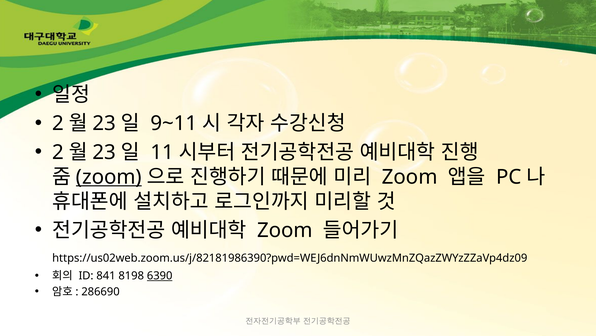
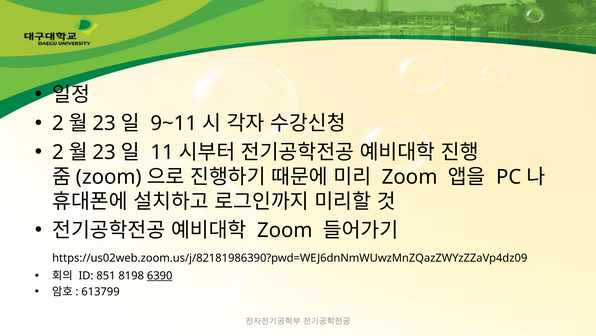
zoom underline: present -> none (109, 177)
841: 841 -> 851 (106, 275)
286690: 286690 -> 613799 (101, 291)
